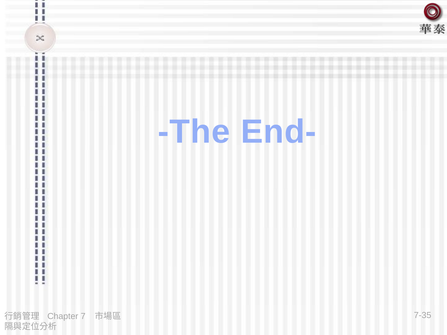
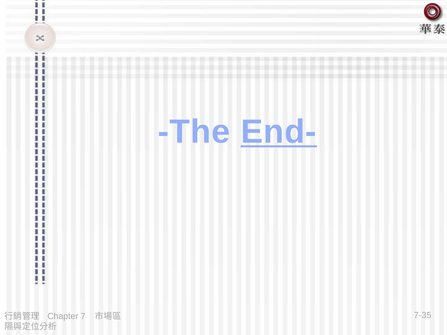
End- underline: none -> present (279, 132)
